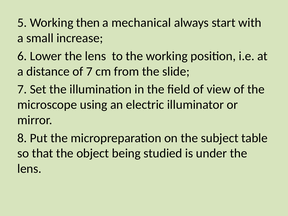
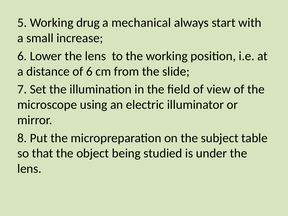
then: then -> drug (88, 23)
of 7: 7 -> 6 (89, 71)
